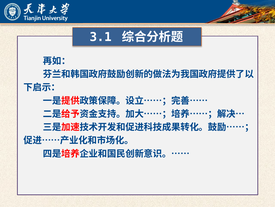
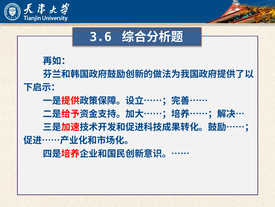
3.1: 3.1 -> 3.6 (101, 37)
